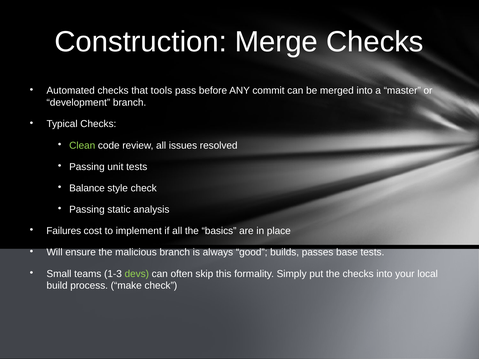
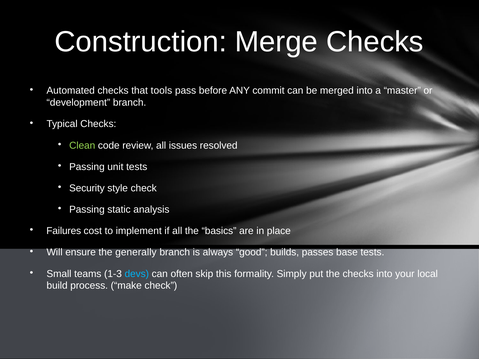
Balance: Balance -> Security (87, 188)
malicious: malicious -> generally (136, 253)
devs colour: light green -> light blue (137, 274)
